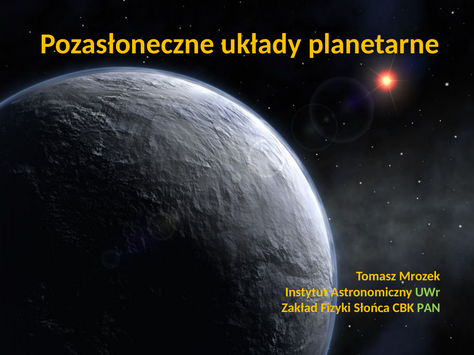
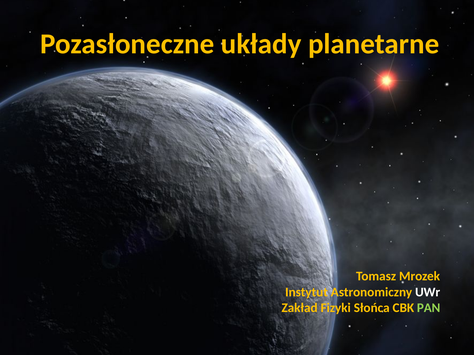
UWr colour: light green -> white (428, 292)
